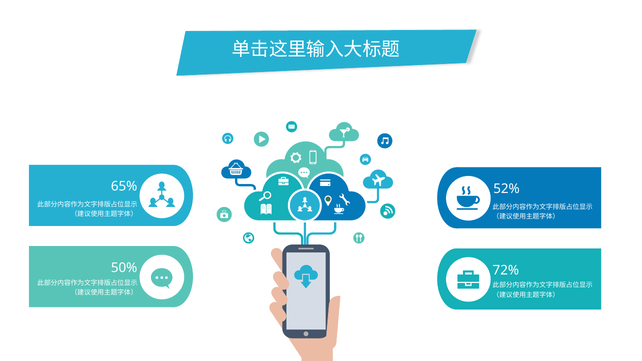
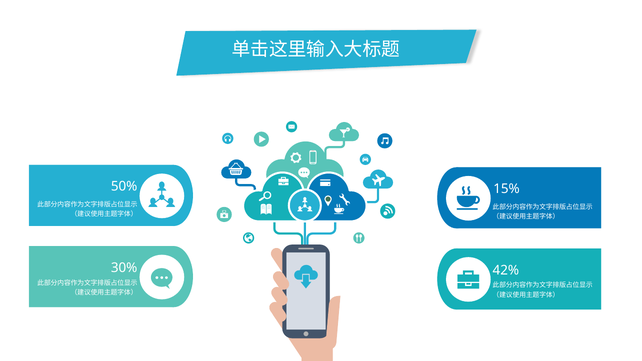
65%: 65% -> 50% (124, 187)
52%: 52% -> 15% (507, 189)
50%: 50% -> 30% (124, 268)
72%: 72% -> 42% (506, 270)
